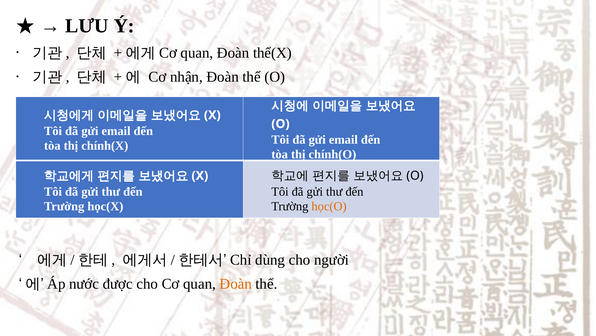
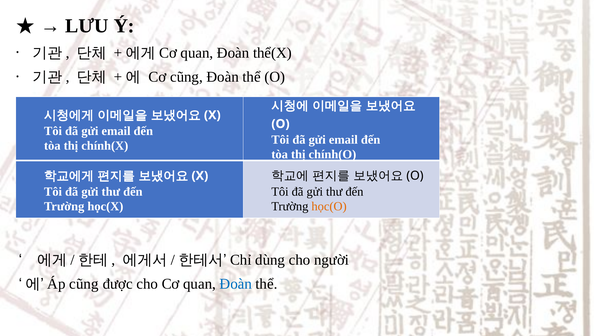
Cơ nhận: nhận -> cũng (186, 77)
nước: nước -> cũng (84, 283)
Đoàn colour: orange -> blue (236, 283)
